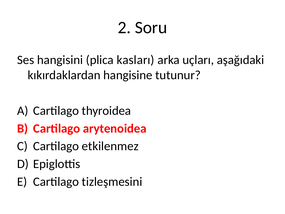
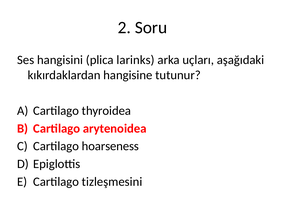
kasları: kasları -> larinks (136, 60)
etkilenmez: etkilenmez -> hoarseness (110, 146)
